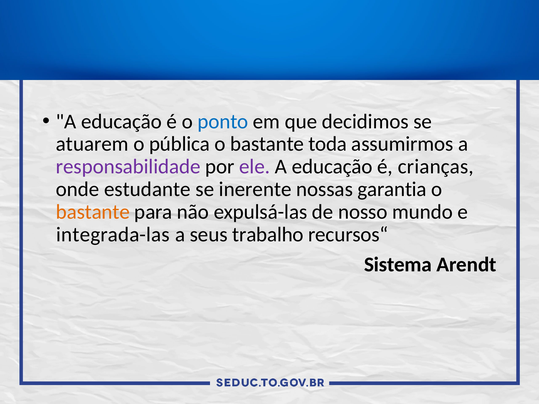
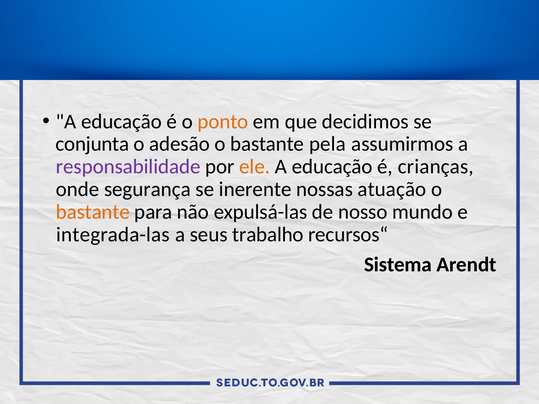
ponto colour: blue -> orange (223, 122)
atuarem: atuarem -> conjunta (92, 144)
pública: pública -> adesão (179, 144)
toda: toda -> pela (328, 144)
ele colour: purple -> orange (255, 167)
estudante: estudante -> segurança (147, 189)
garantia: garantia -> atuação (392, 189)
